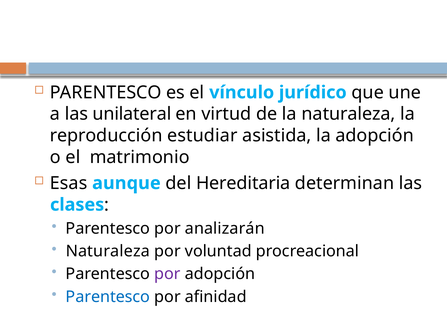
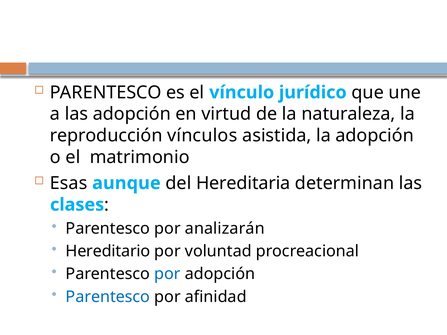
las unilateral: unilateral -> adopción (132, 114)
estudiar: estudiar -> vínculos (202, 136)
Naturaleza: Naturaleza -> Hereditario (108, 251)
por colour: purple -> blue (167, 274)
